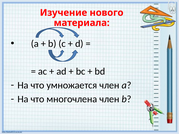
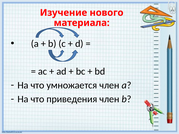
многочлена: многочлена -> приведения (72, 99)
